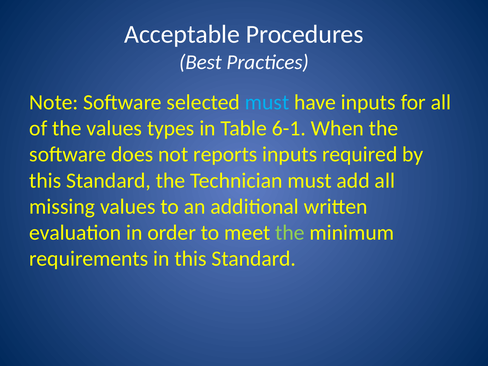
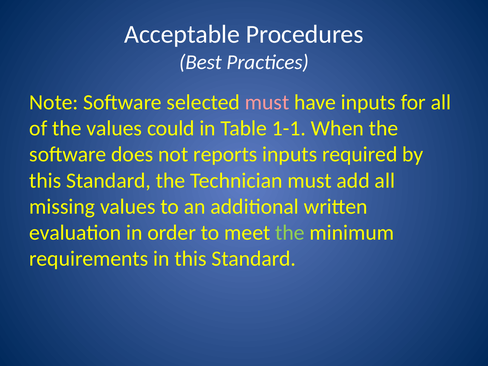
must colour: light blue -> pink (267, 102)
types: types -> could (171, 128)
6-1: 6-1 -> 1-1 (289, 128)
